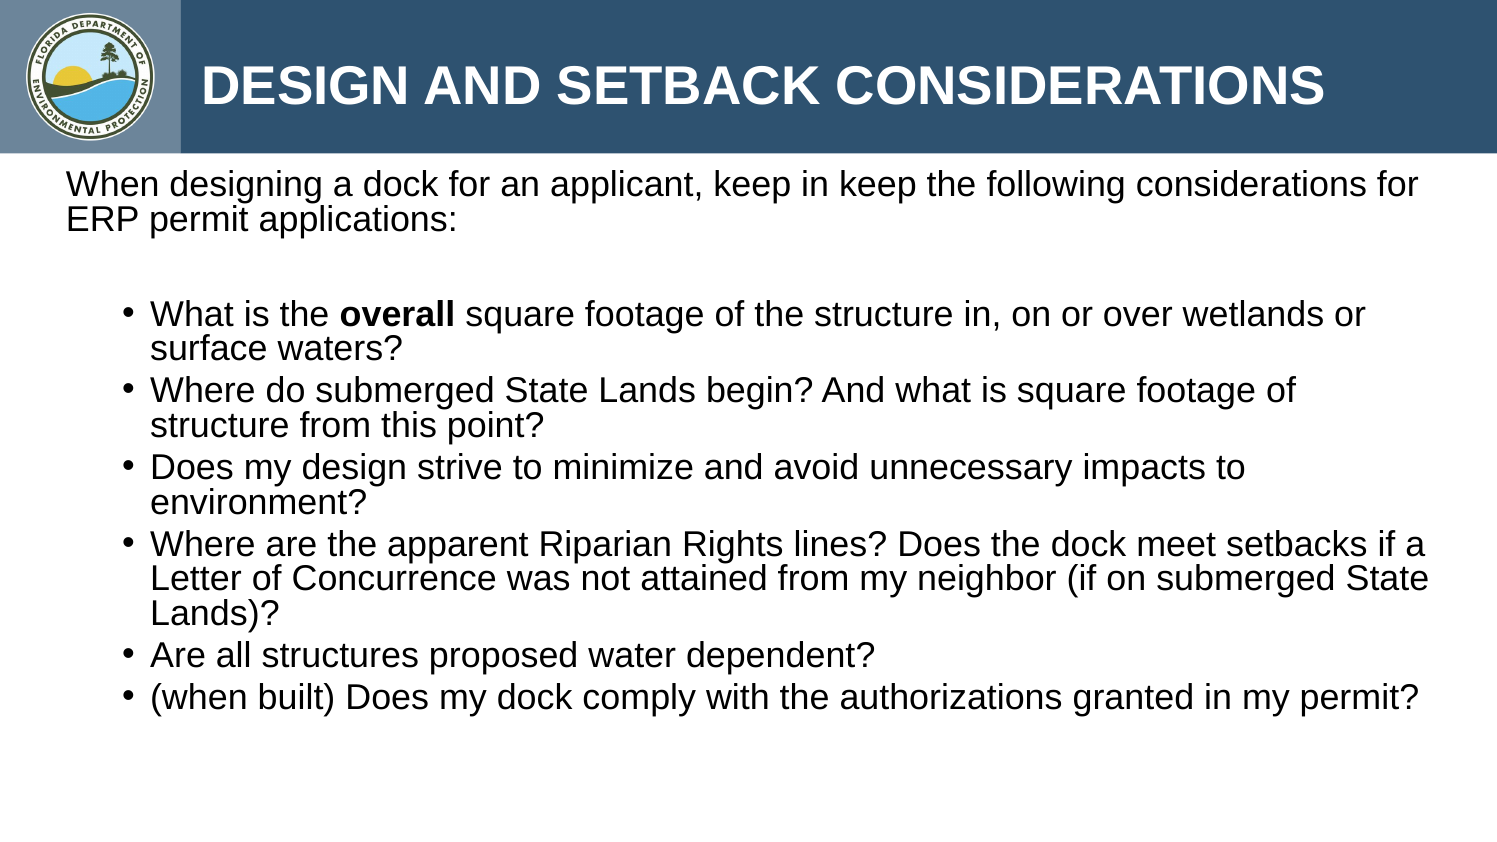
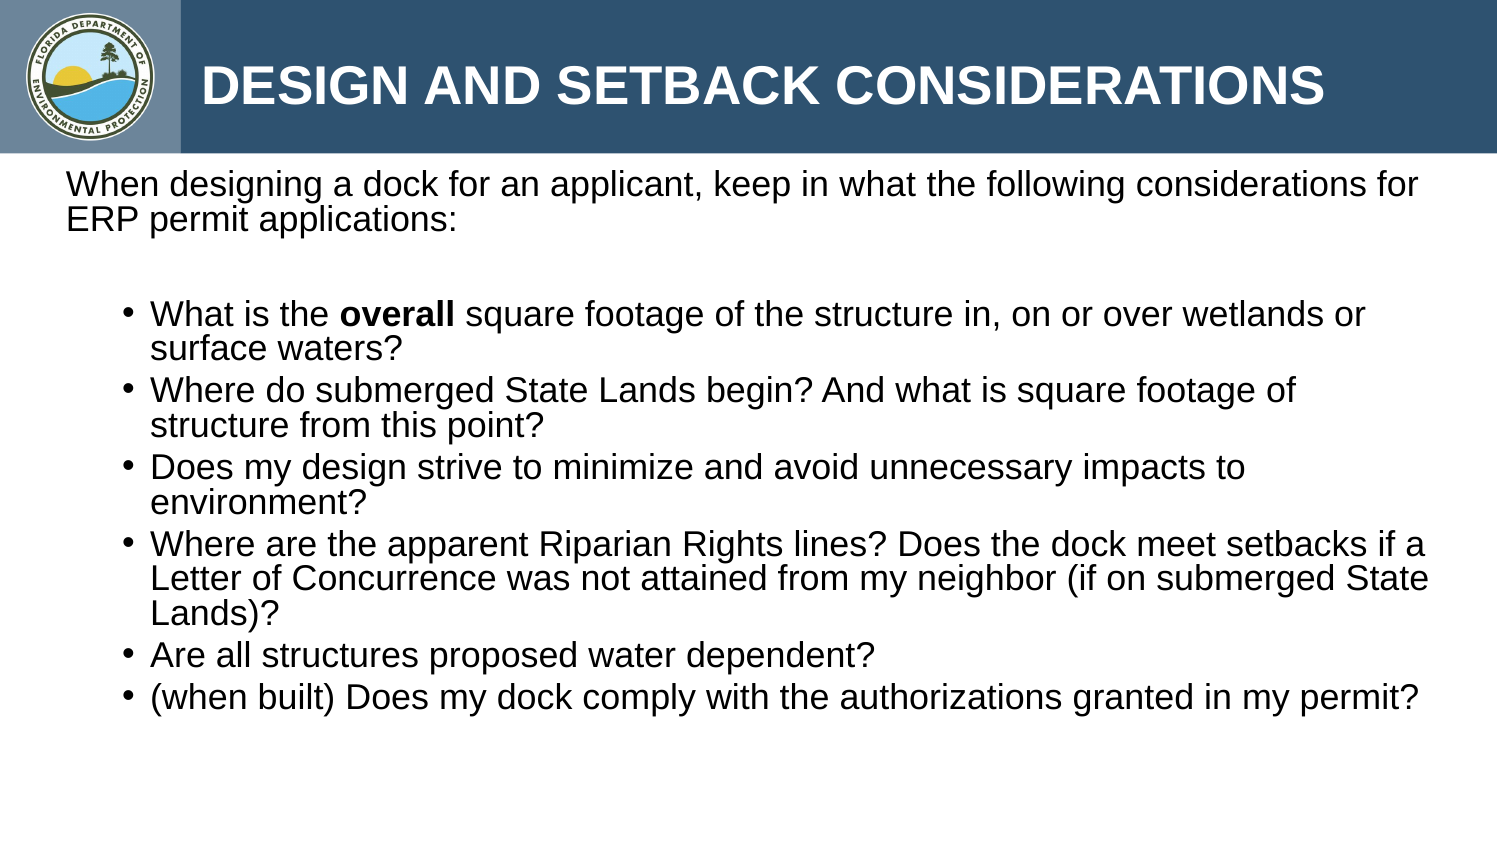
in keep: keep -> what (878, 185)
